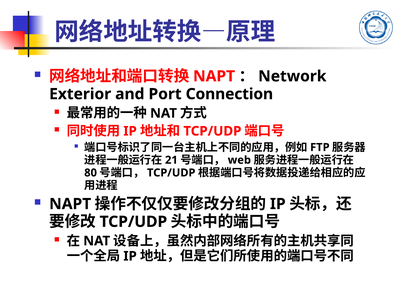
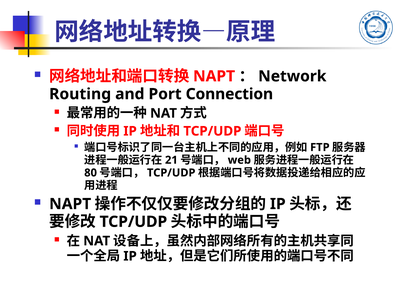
Exterior: Exterior -> Routing (80, 94)
